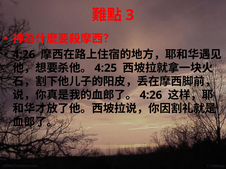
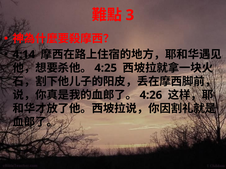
4:26: 4:26 -> 4:14 (24, 55)
